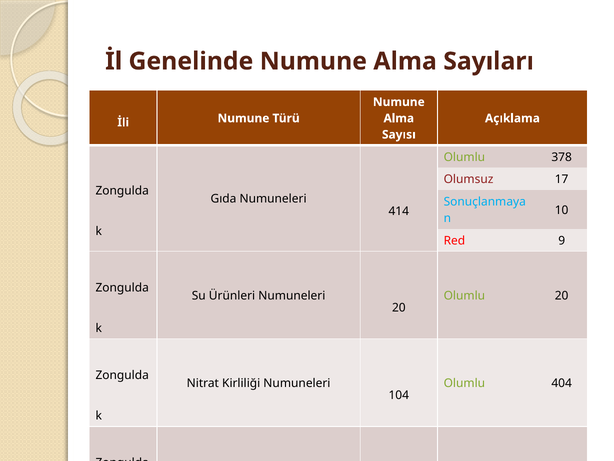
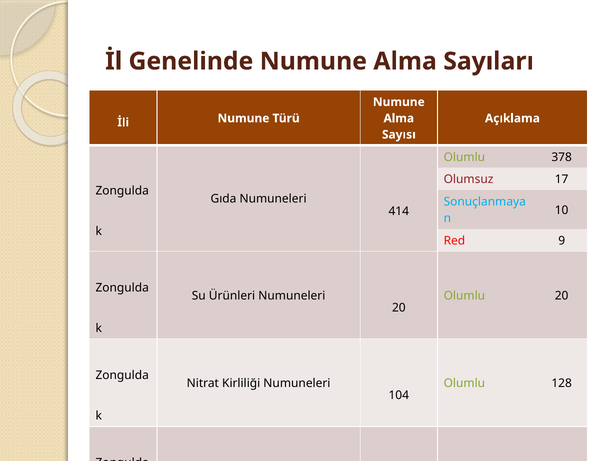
404: 404 -> 128 (562, 383)
